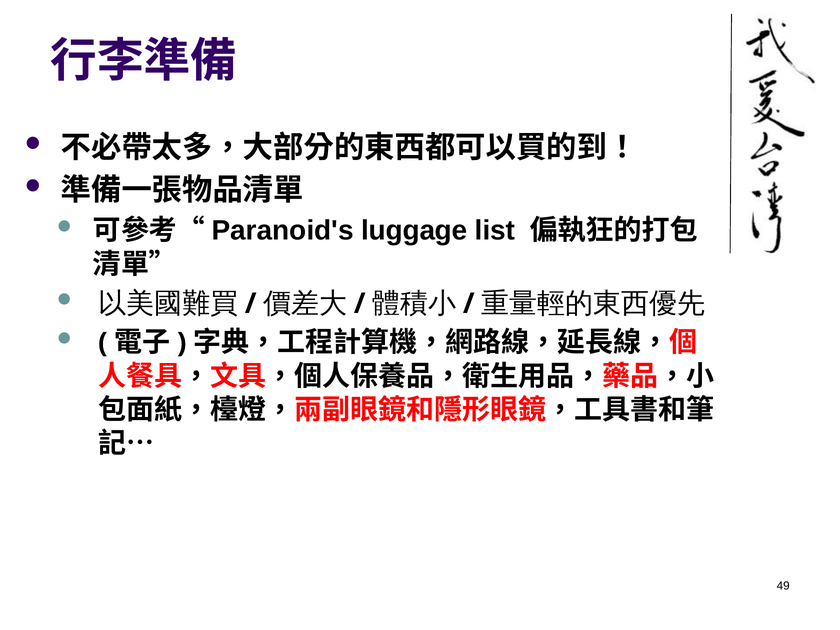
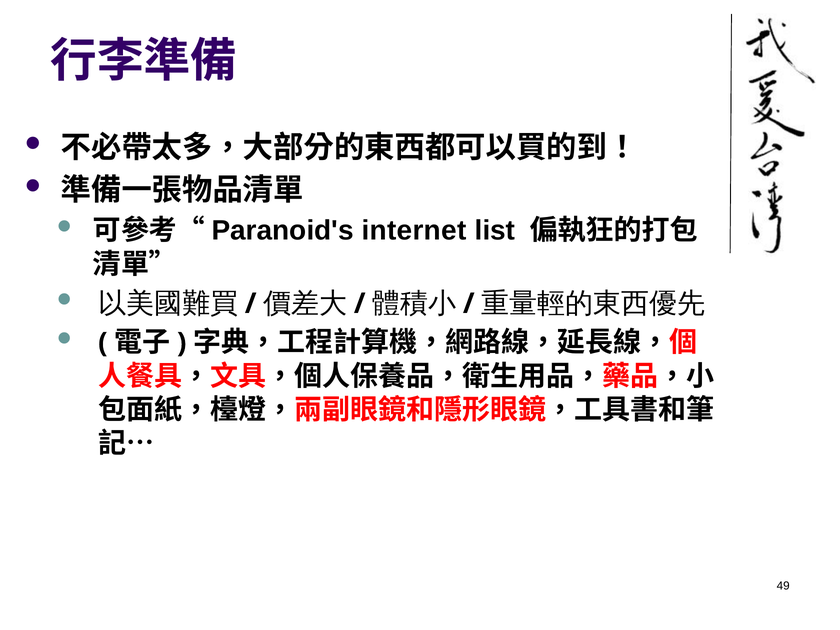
luggage: luggage -> internet (414, 231)
